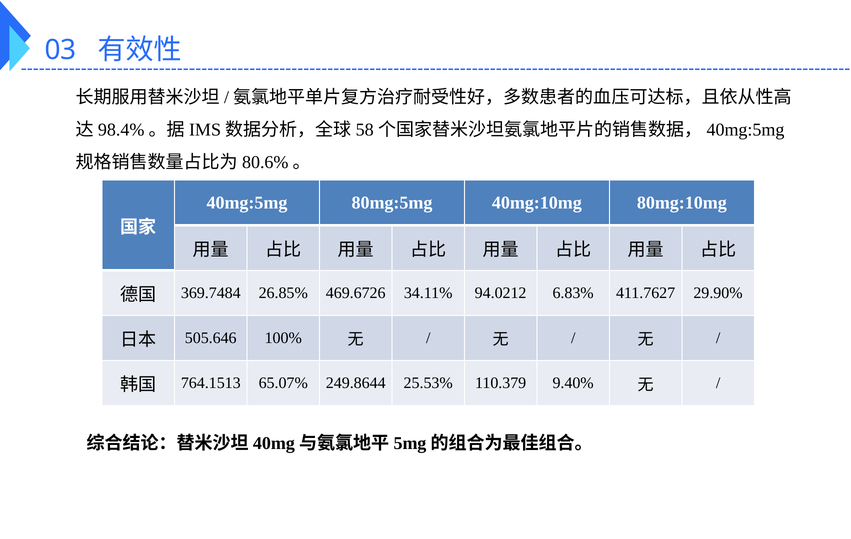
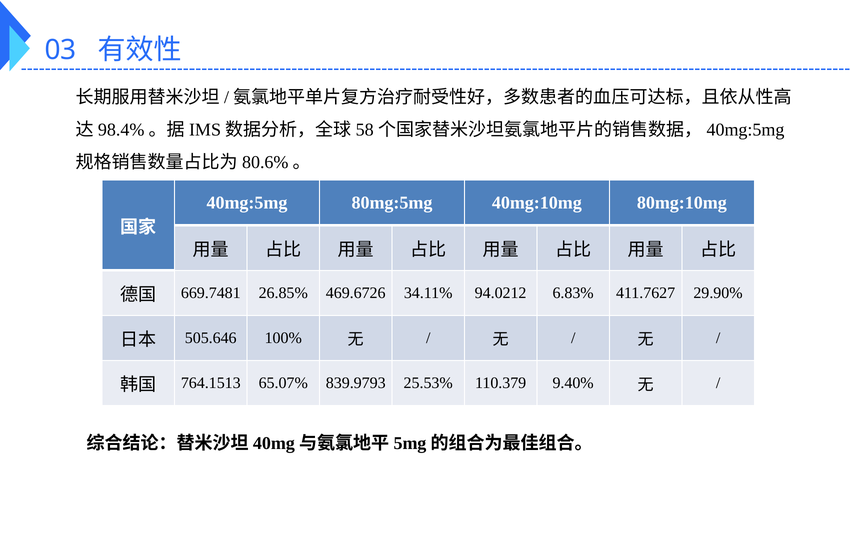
369.7484: 369.7484 -> 669.7481 (211, 293)
249.8644: 249.8644 -> 839.9793 (356, 383)
